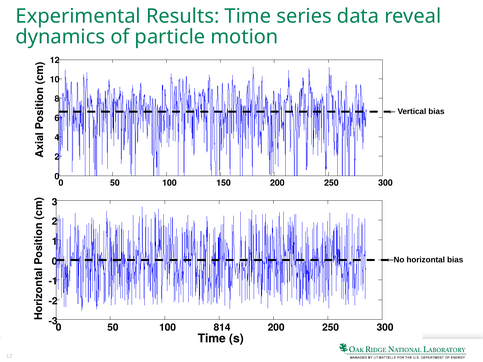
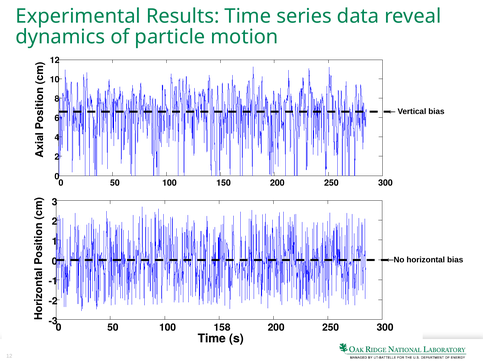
814: 814 -> 158 (222, 328)
